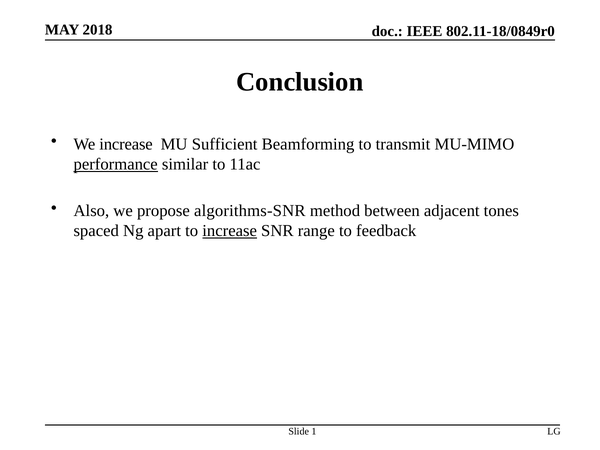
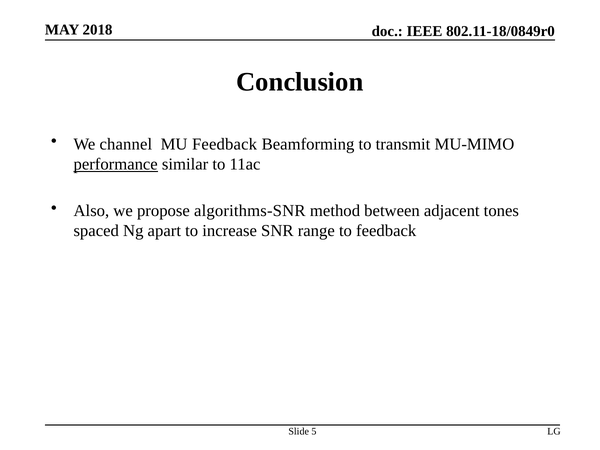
We increase: increase -> channel (126, 144)
MU Sufficient: Sufficient -> Feedback (225, 144)
increase underline: present -> none (230, 231)
1: 1 -> 5 (314, 432)
